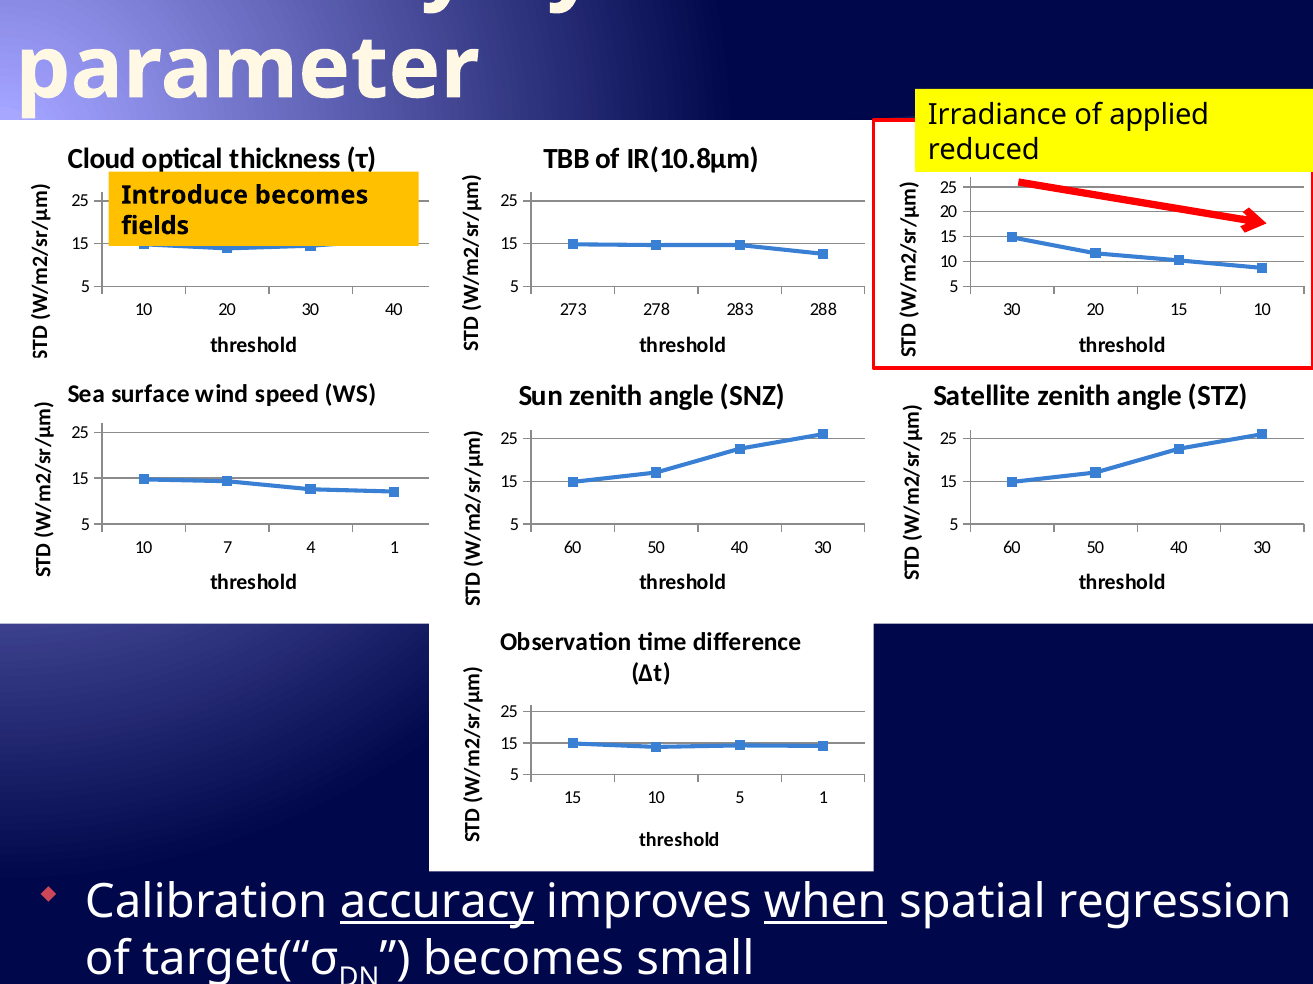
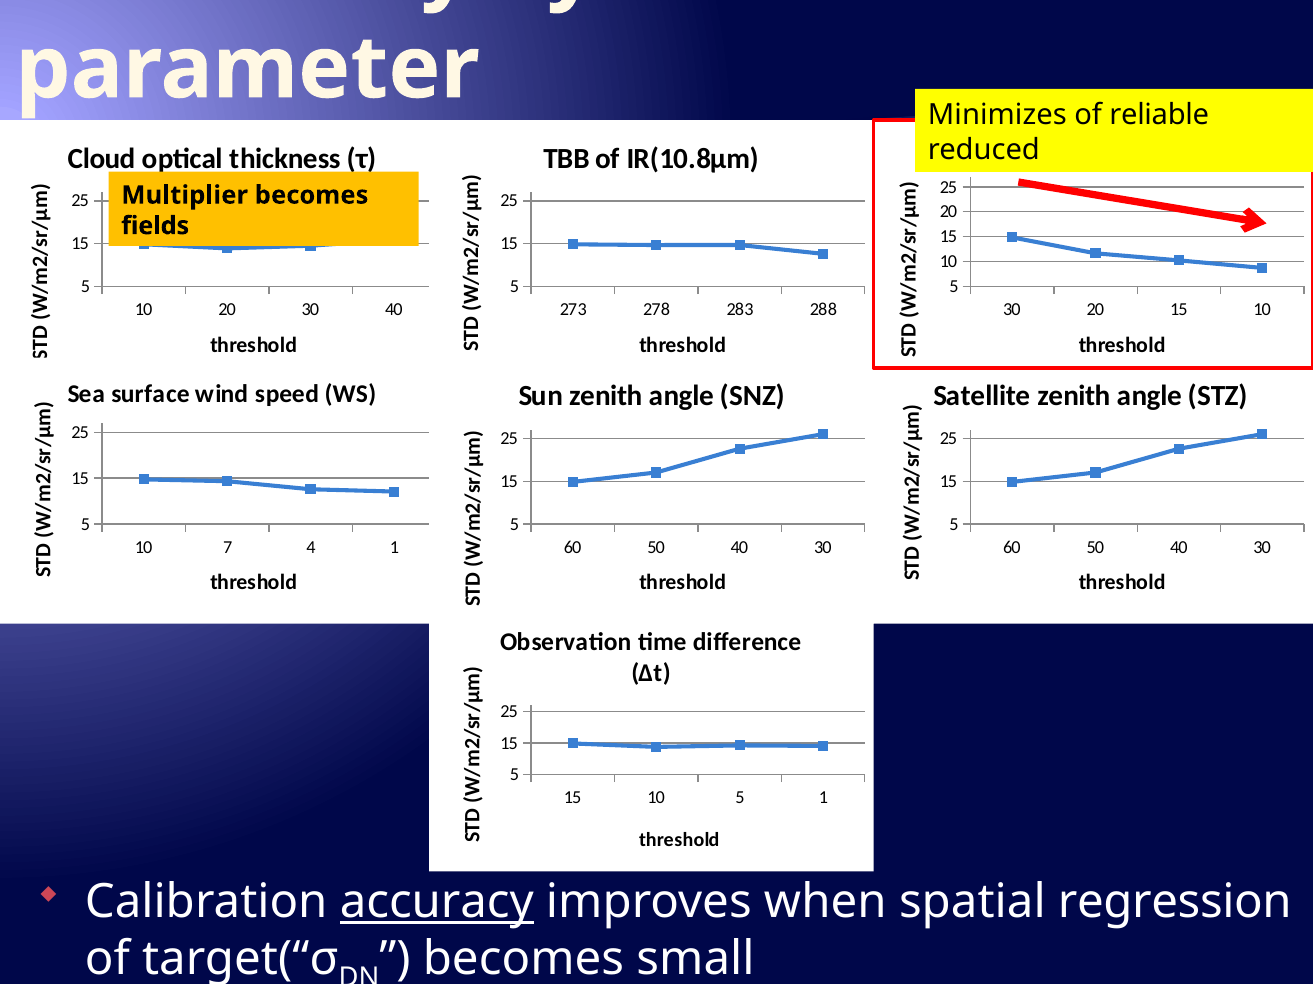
Irradiance: Irradiance -> Minimizes (997, 115)
applied: applied -> reliable (1159, 115)
Introduce: Introduce -> Multiplier (185, 195)
when underline: present -> none (825, 903)
